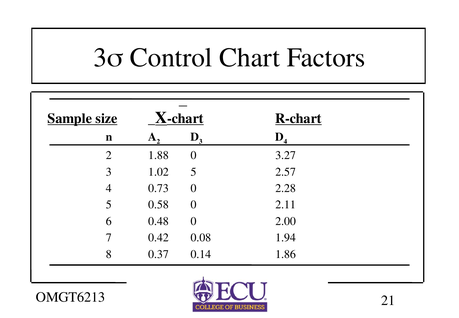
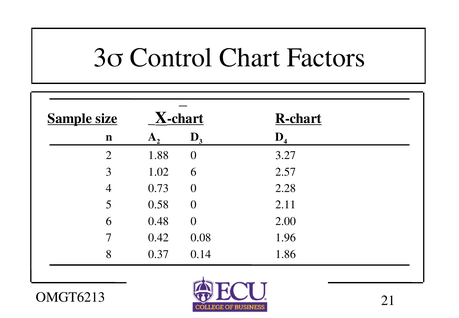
1.02 5: 5 -> 6 (193, 172)
1.94: 1.94 -> 1.96 (286, 238)
